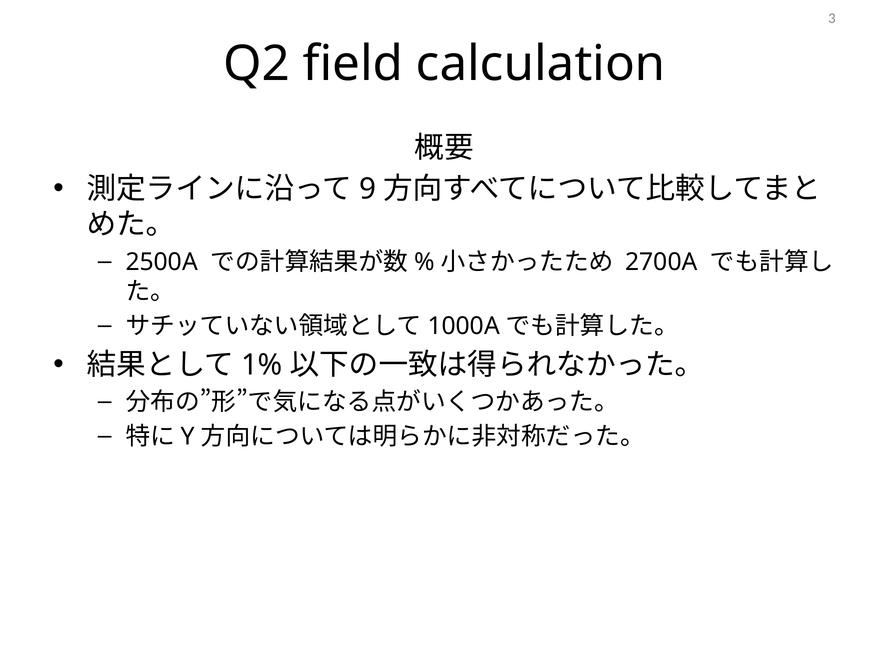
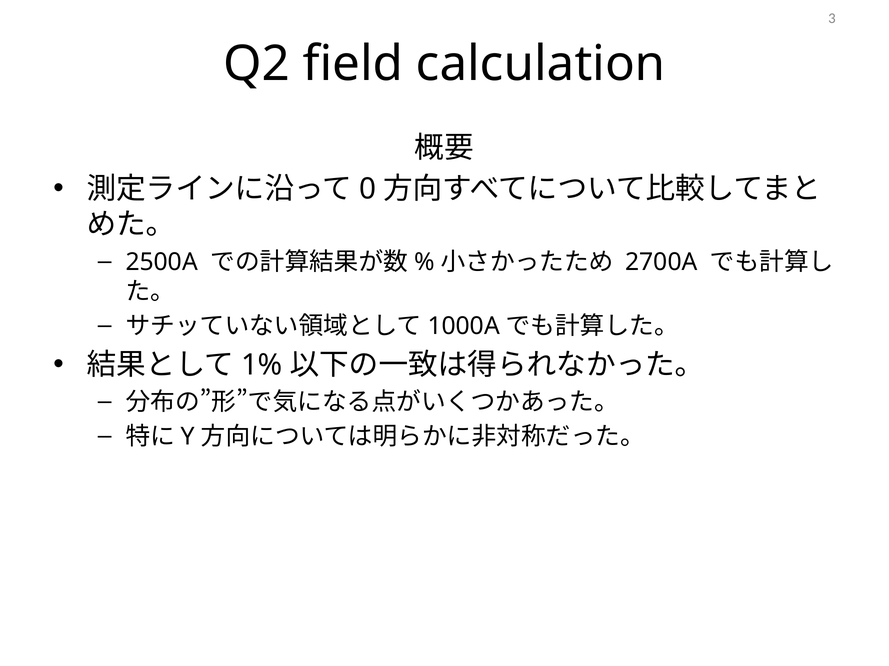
9: 9 -> 0 (368, 189)
